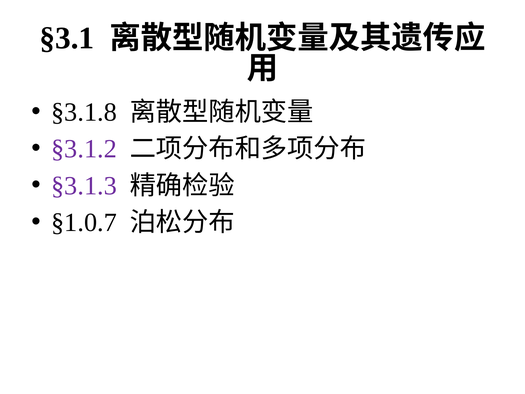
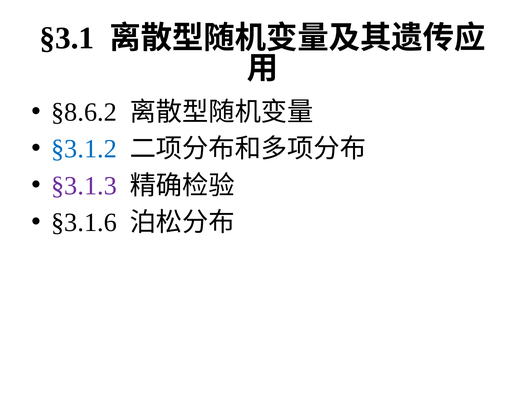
§3.1.8: §3.1.8 -> §8.6.2 (84, 112)
§3.1.2 colour: purple -> blue (84, 149)
§1.0.7: §1.0.7 -> §3.1.6 (84, 222)
